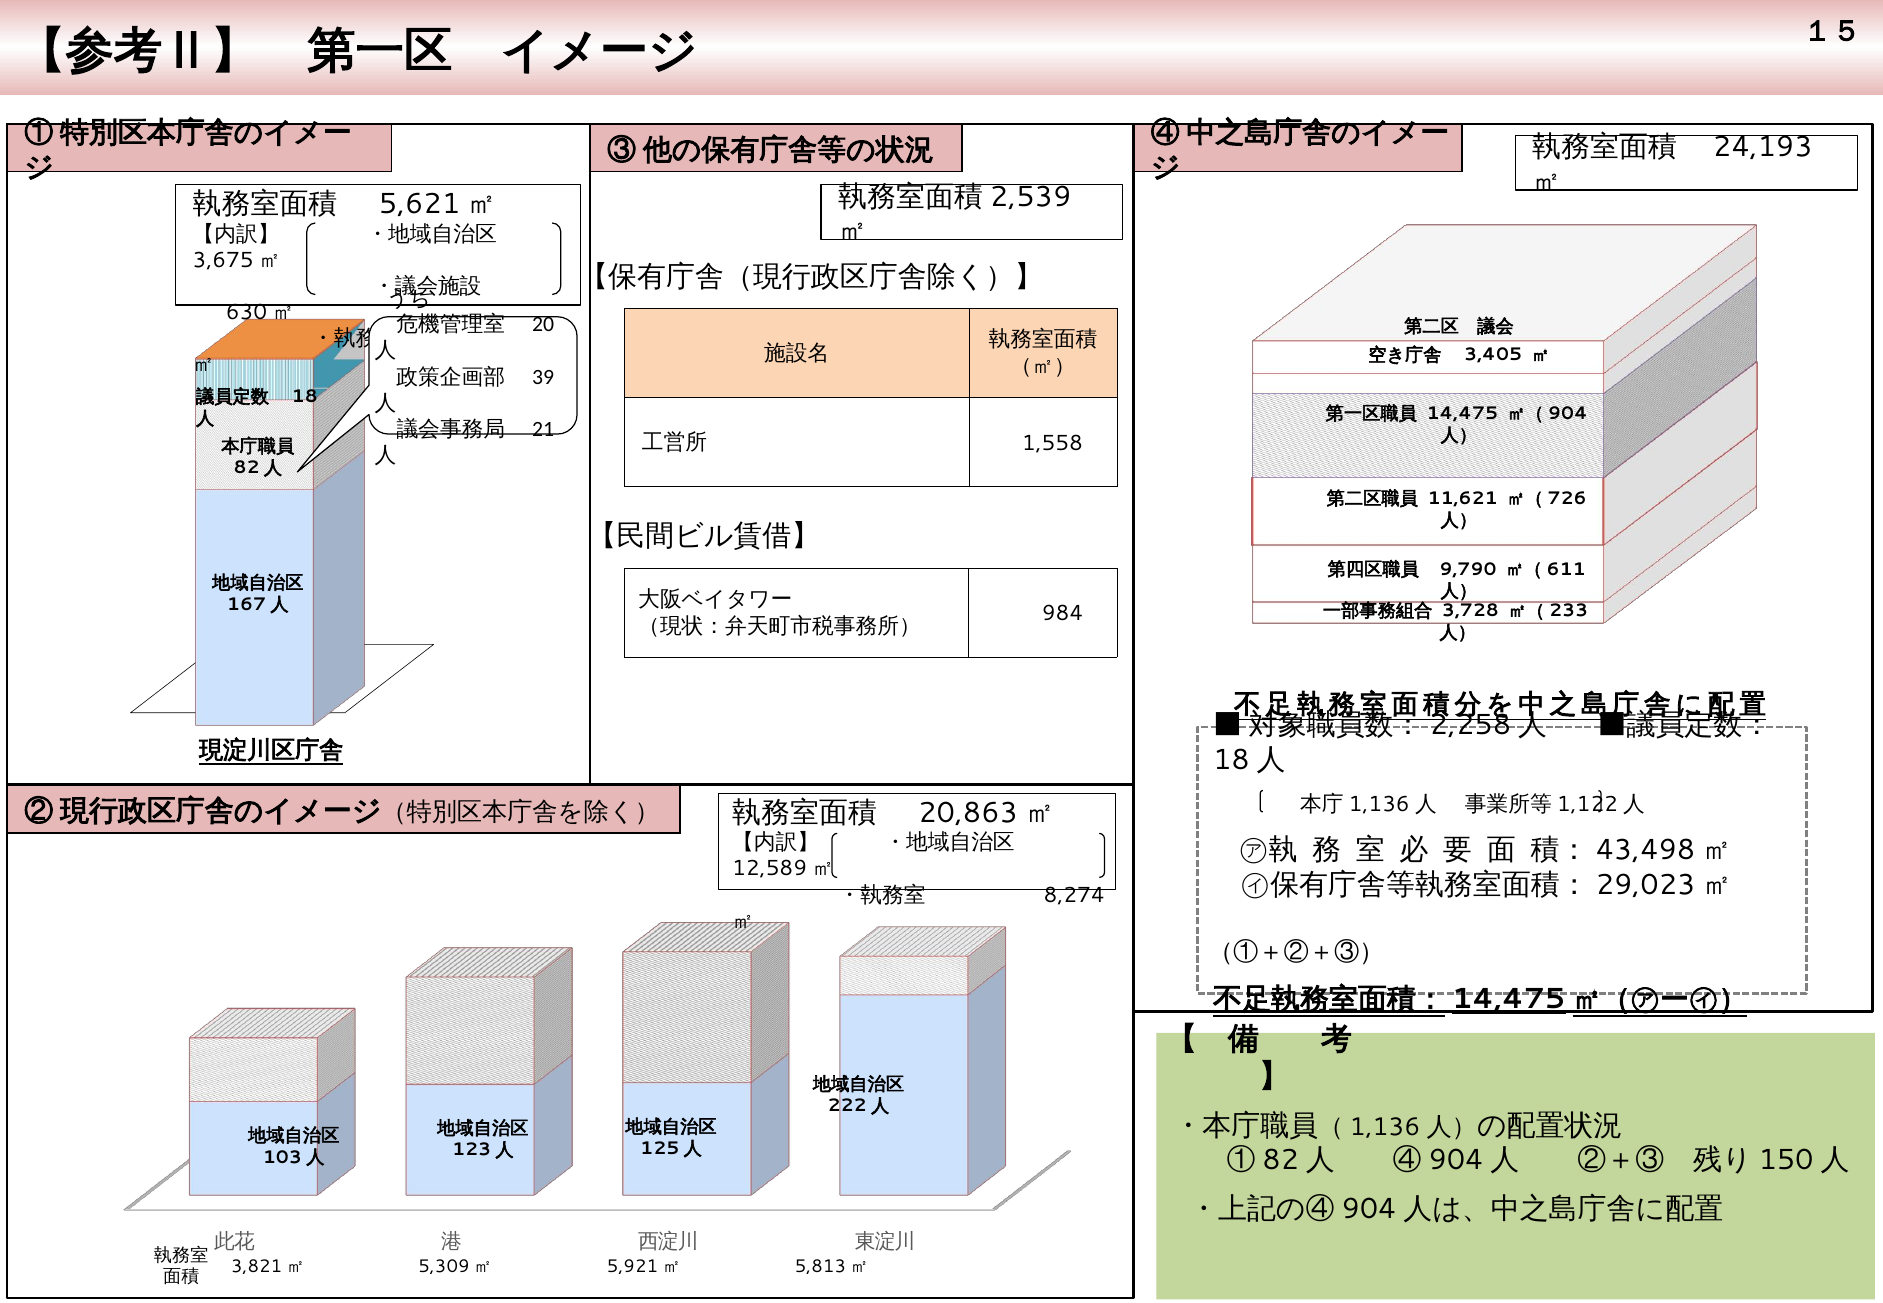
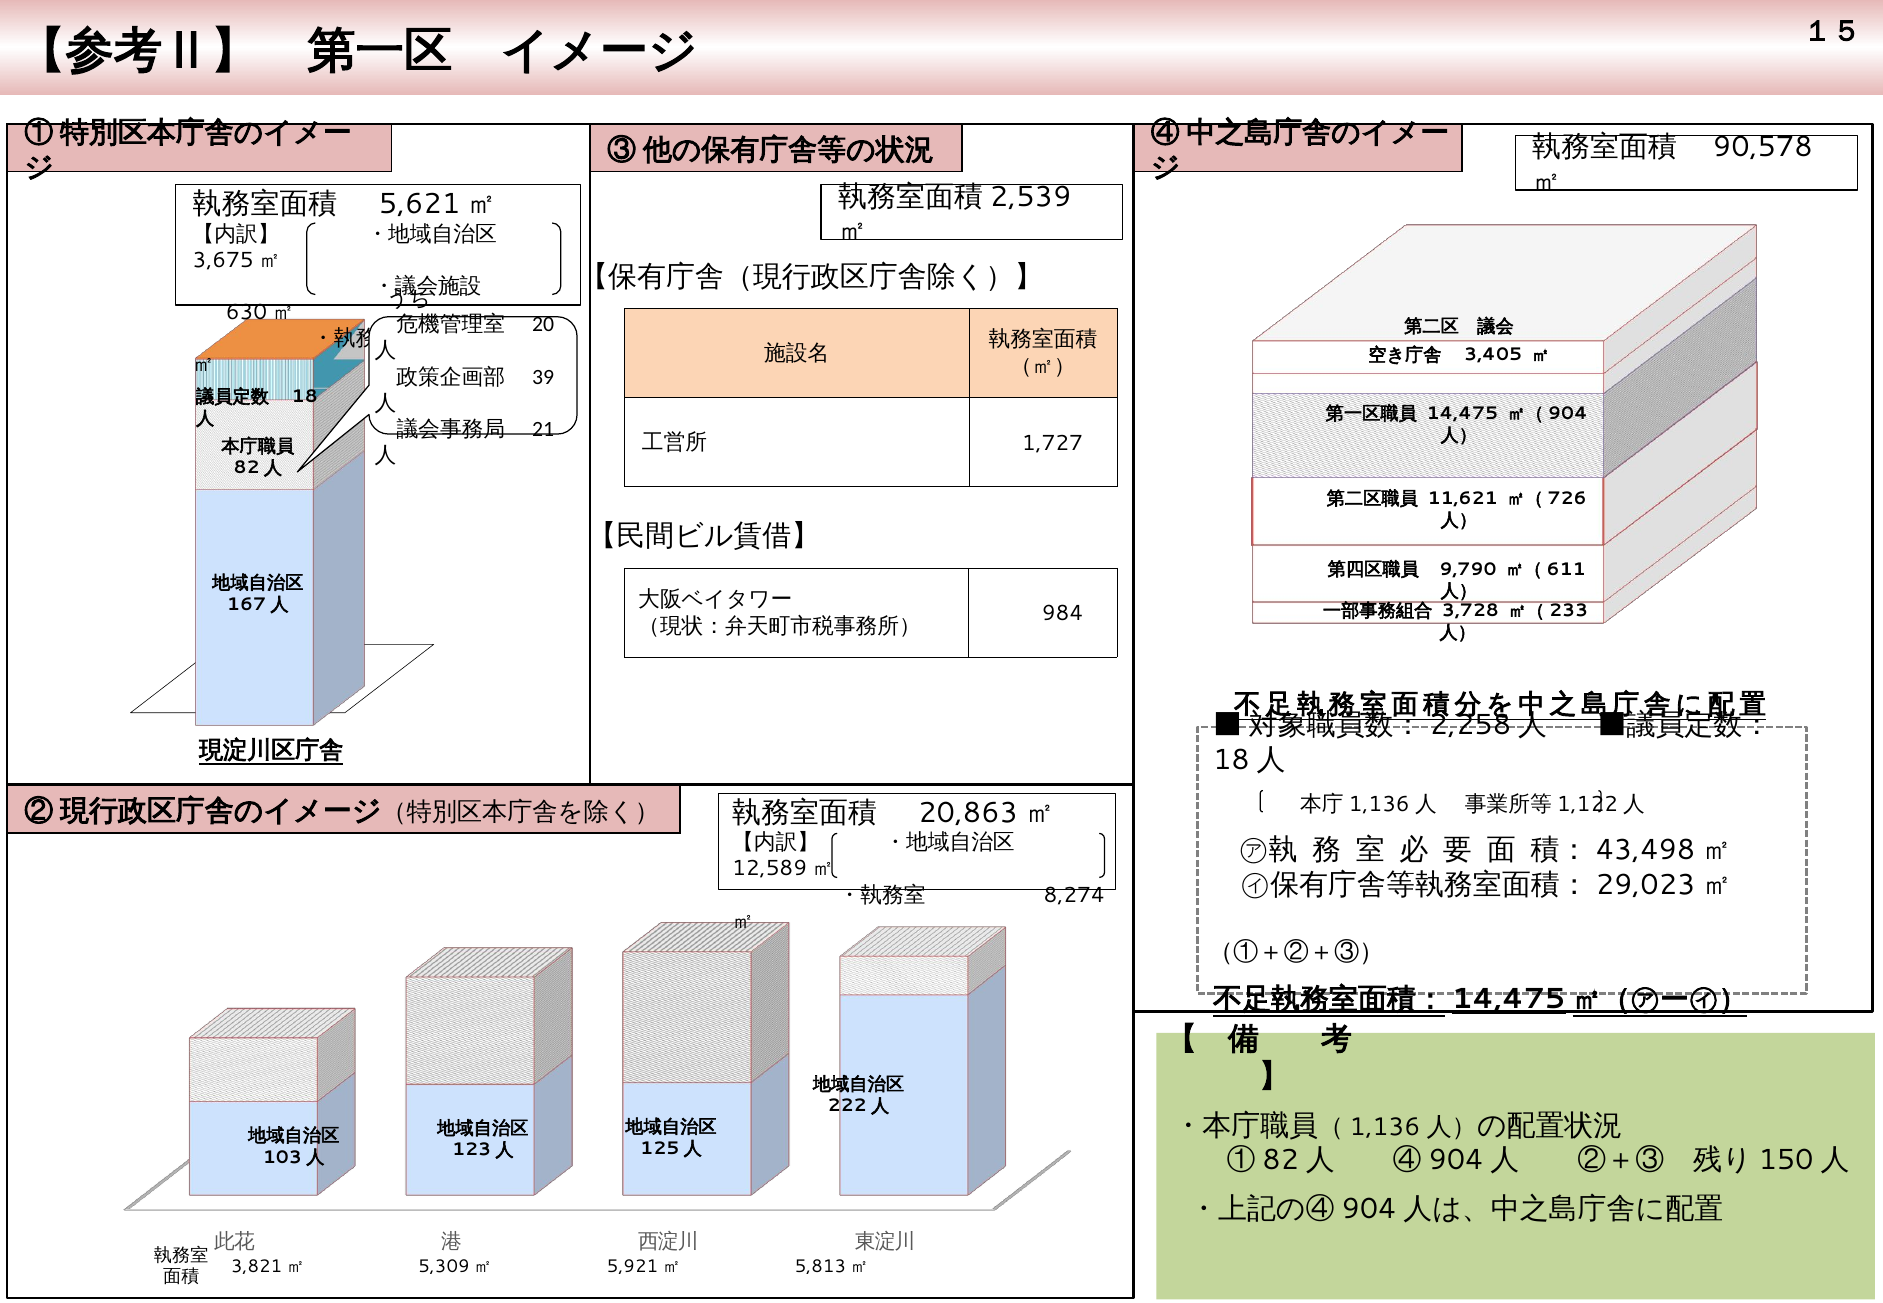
24,193: 24,193 -> 90,578 (1763, 147)
1,558: 1,558 -> 1,727 (1052, 443)
